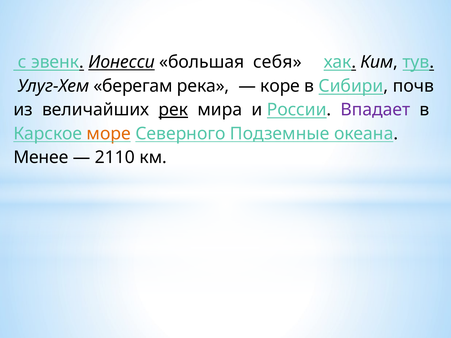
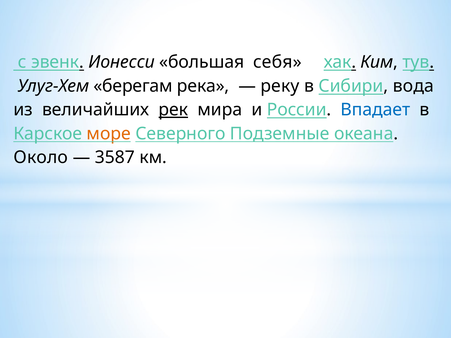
Ионесcи underline: present -> none (122, 62)
коре: коре -> реку (280, 86)
почв: почв -> вода (413, 86)
Впадает colour: purple -> blue (375, 110)
Менее: Менее -> Около (41, 158)
2110: 2110 -> 3587 (115, 158)
